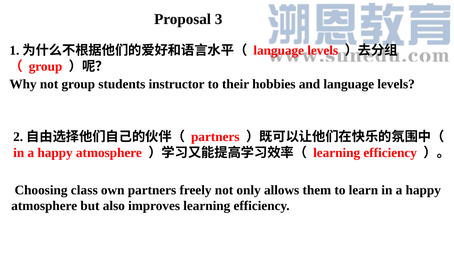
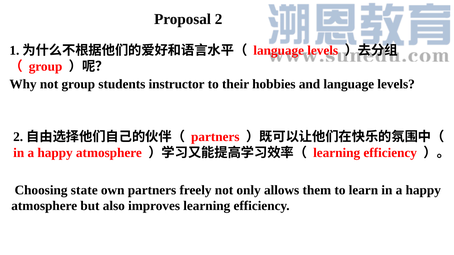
Proposal 3: 3 -> 2 (219, 19)
class: class -> state (84, 190)
